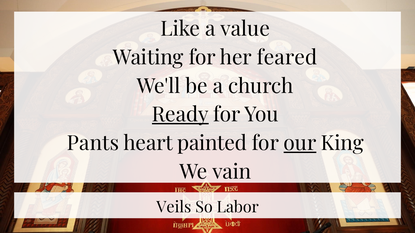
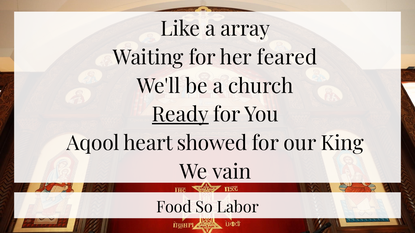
value: value -> array (245, 29)
Pants: Pants -> Aqool (93, 144)
painted: painted -> showed (212, 144)
our underline: present -> none (300, 144)
Veils: Veils -> Food (174, 208)
